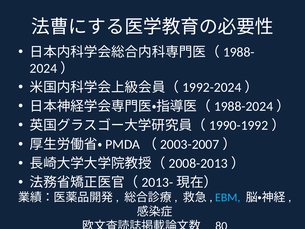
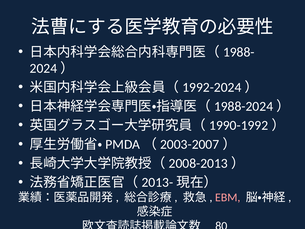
EBM colour: light blue -> pink (228, 197)
